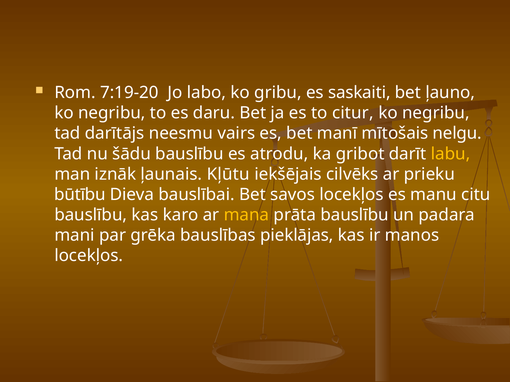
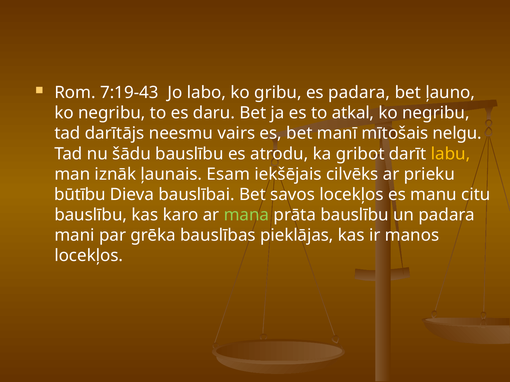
7:19-20: 7:19-20 -> 7:19-43 (129, 93)
es saskaiti: saskaiti -> padara (359, 93)
citur: citur -> atkal (353, 113)
Kļūtu: Kļūtu -> Esam (228, 174)
mana colour: yellow -> light green (246, 215)
